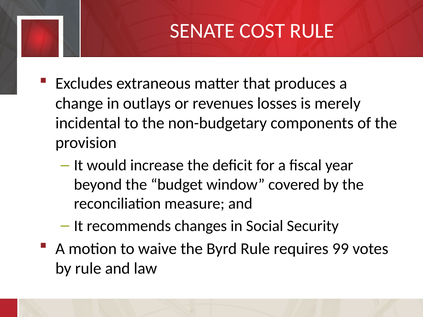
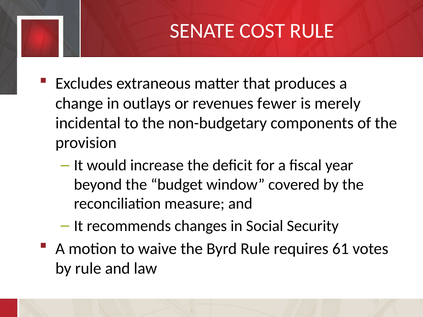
losses: losses -> fewer (277, 103)
99: 99 -> 61 (341, 249)
